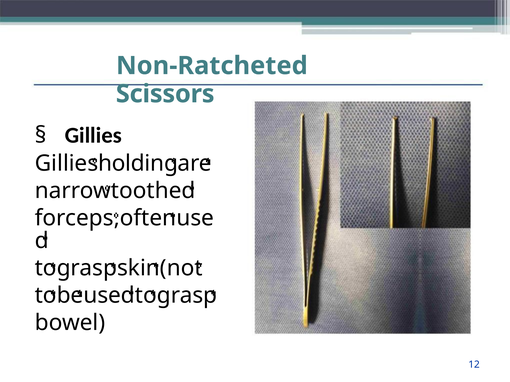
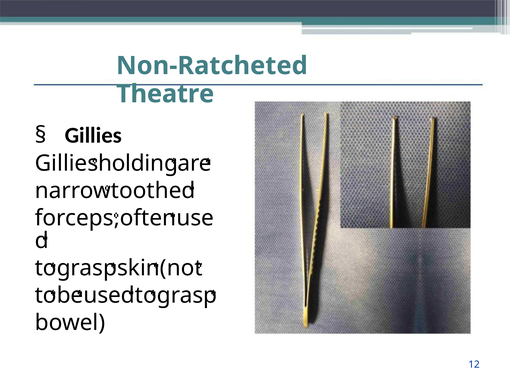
Scissors: Scissors -> Theatre (165, 94)
